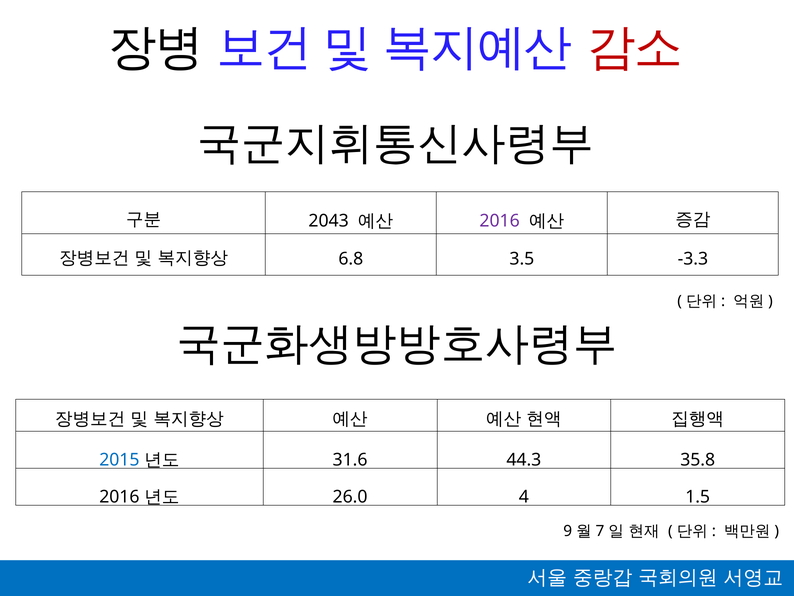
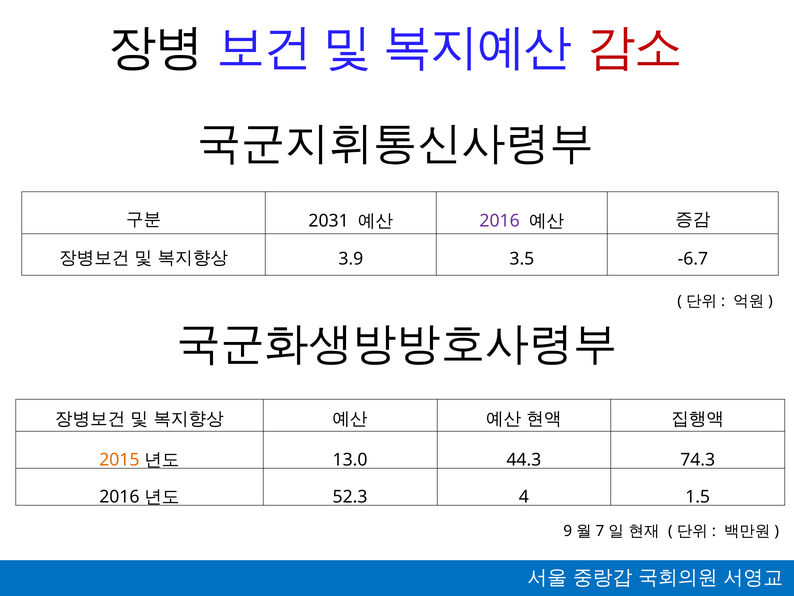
2043: 2043 -> 2031 (329, 221)
6.8: 6.8 -> 3.9 (351, 259)
-3.3: -3.3 -> -6.7 (693, 259)
2015 colour: blue -> orange (119, 460)
31.6: 31.6 -> 13.0 (350, 460)
35.8: 35.8 -> 74.3 (698, 460)
26.0: 26.0 -> 52.3 (350, 497)
